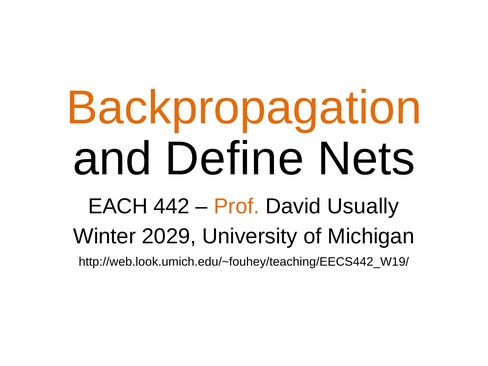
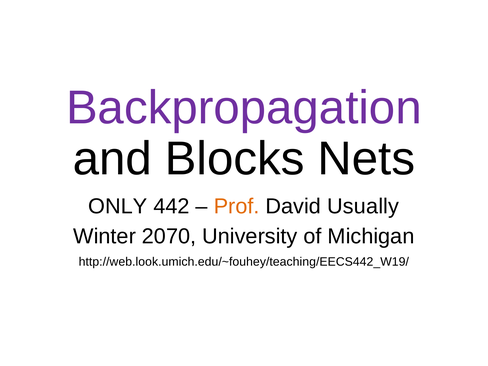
Backpropagation colour: orange -> purple (244, 108)
Define: Define -> Blocks (235, 159)
EACH: EACH -> ONLY (118, 206)
2029: 2029 -> 2070 (169, 236)
